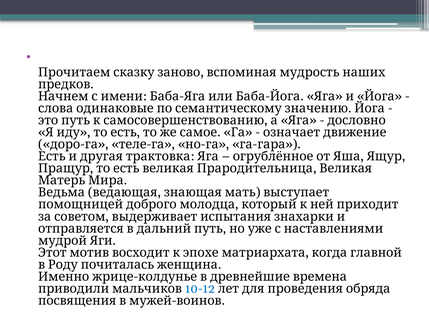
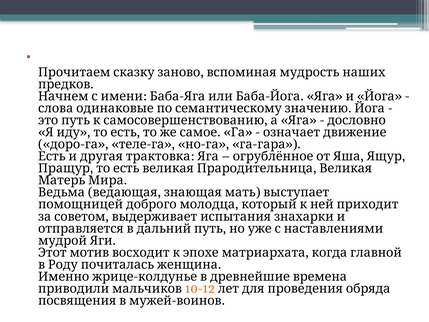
10-12 colour: blue -> orange (200, 288)
